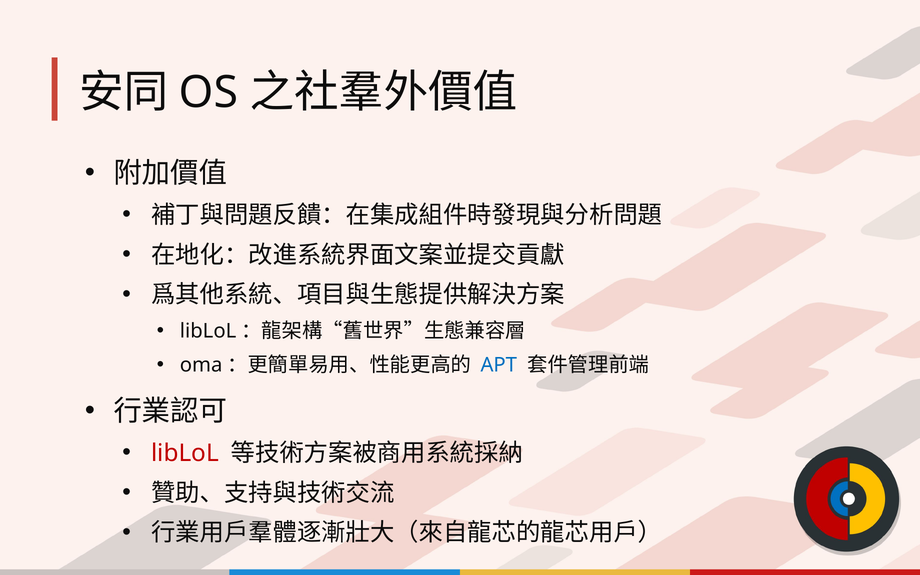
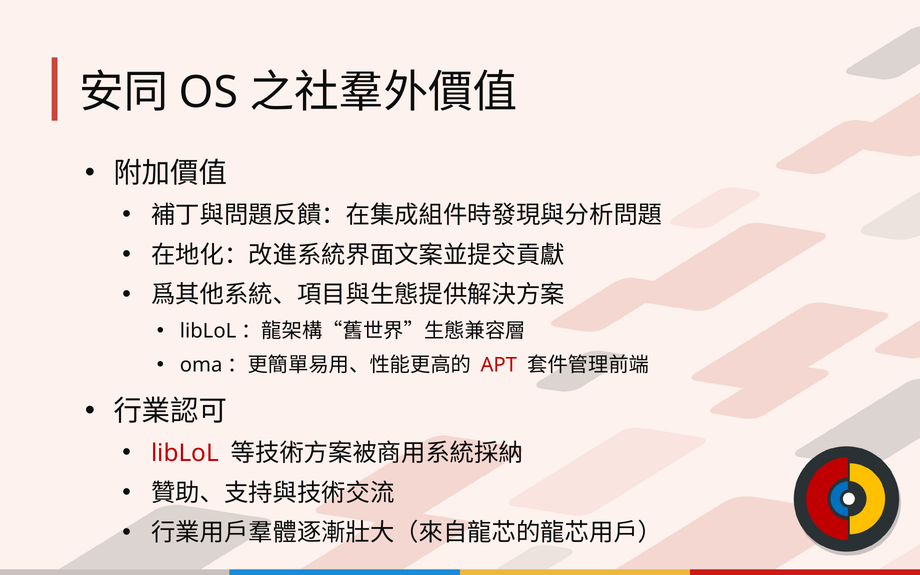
APT colour: blue -> red (499, 365)
